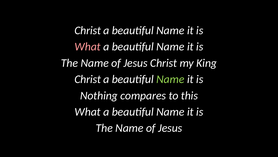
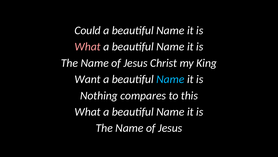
Christ: Christ -> Could (88, 30)
Christ: Christ -> Want (88, 79)
Name colour: light green -> light blue (170, 79)
